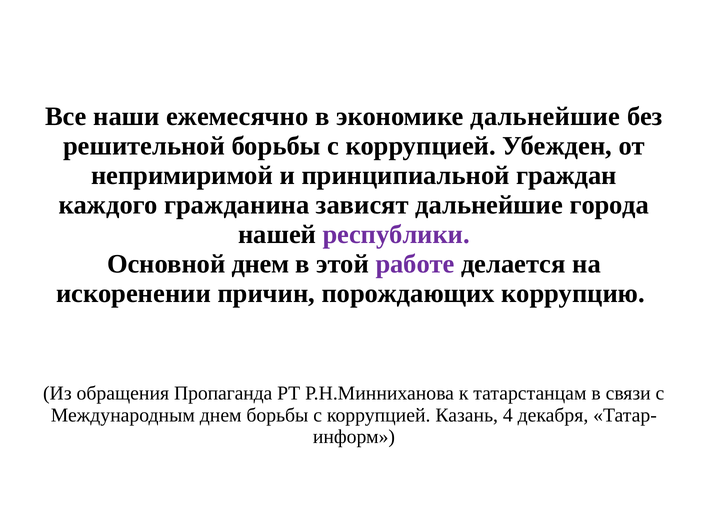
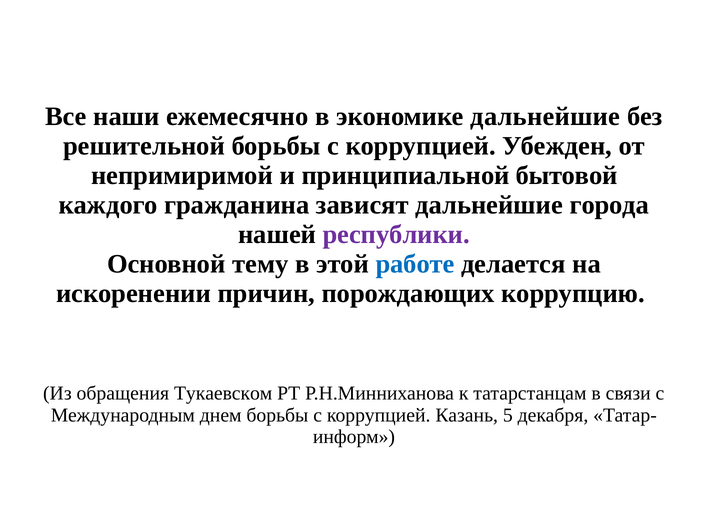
граждан: граждан -> бытовой (567, 176)
Основной днем: днем -> тему (260, 264)
работе colour: purple -> blue (415, 264)
Пропаганда: Пропаганда -> Тукаевском (223, 393)
4: 4 -> 5 (508, 415)
